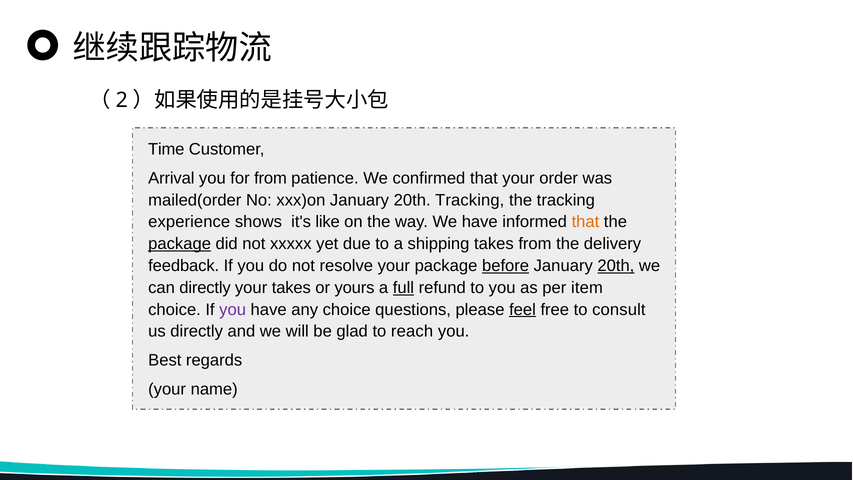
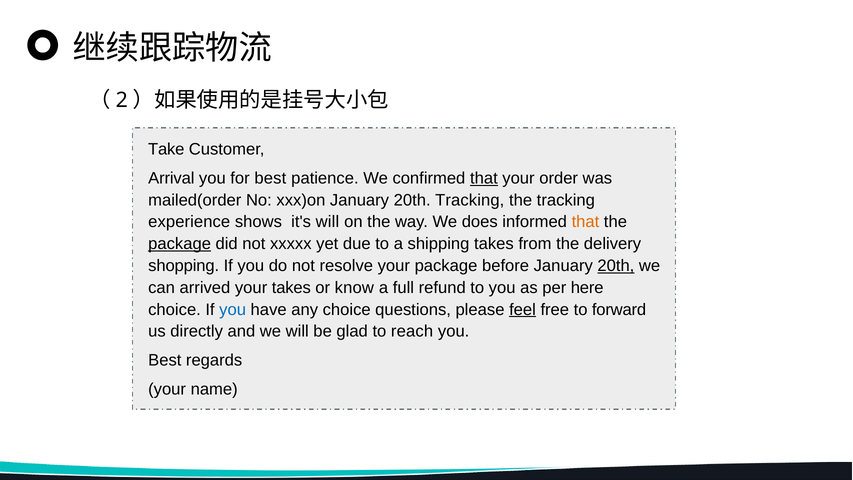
Time: Time -> Take (166, 149)
for from: from -> best (270, 178)
that underline: none -> present (484, 178)
it's like: like -> will (327, 222)
We have: have -> does (480, 222)
feedback: feedback -> shopping (184, 266)
before underline: present -> none (506, 266)
can directly: directly -> arrived (205, 288)
yours: yours -> know (354, 288)
full underline: present -> none (403, 288)
item: item -> here (587, 288)
you colour: purple -> blue (233, 309)
consult: consult -> forward (619, 309)
